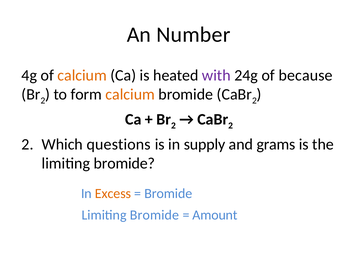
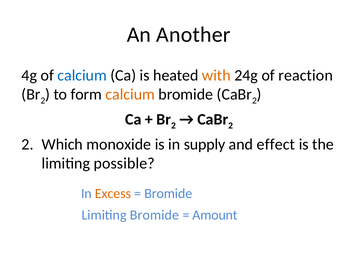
Number: Number -> Another (193, 35)
calcium colour: orange -> blue (82, 75)
with colour: purple -> orange (216, 75)
because: because -> reaction (306, 75)
questions: questions -> monoxide (119, 144)
grams: grams -> effect (276, 144)
bromide: bromide -> possible (124, 163)
